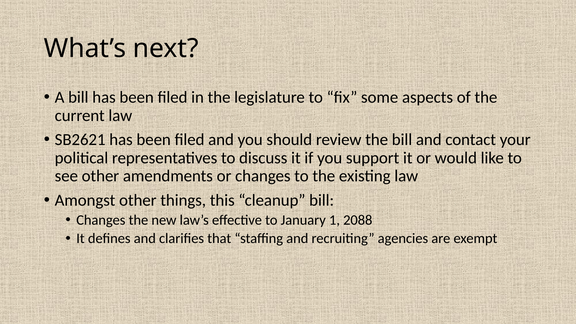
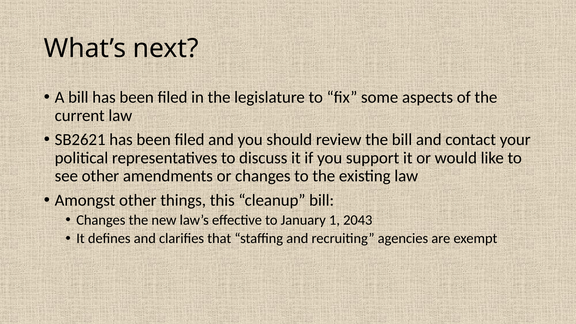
2088: 2088 -> 2043 (358, 220)
